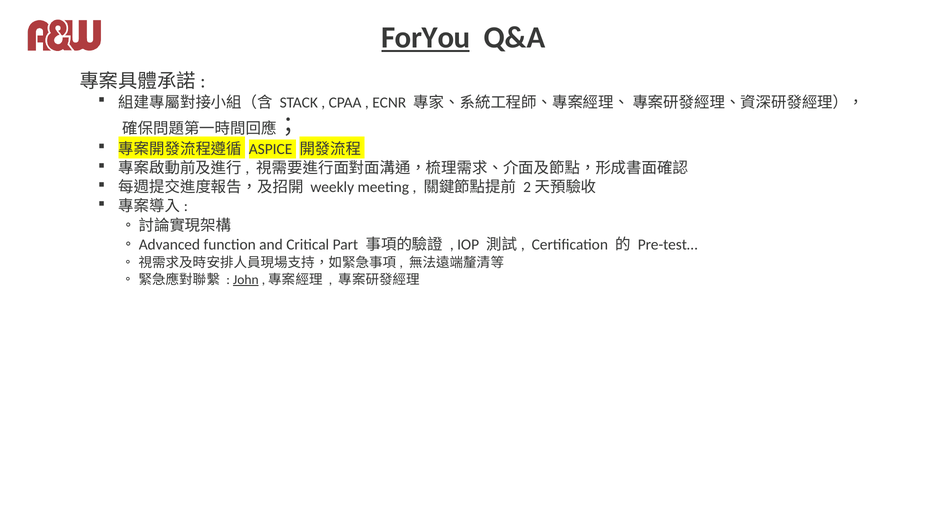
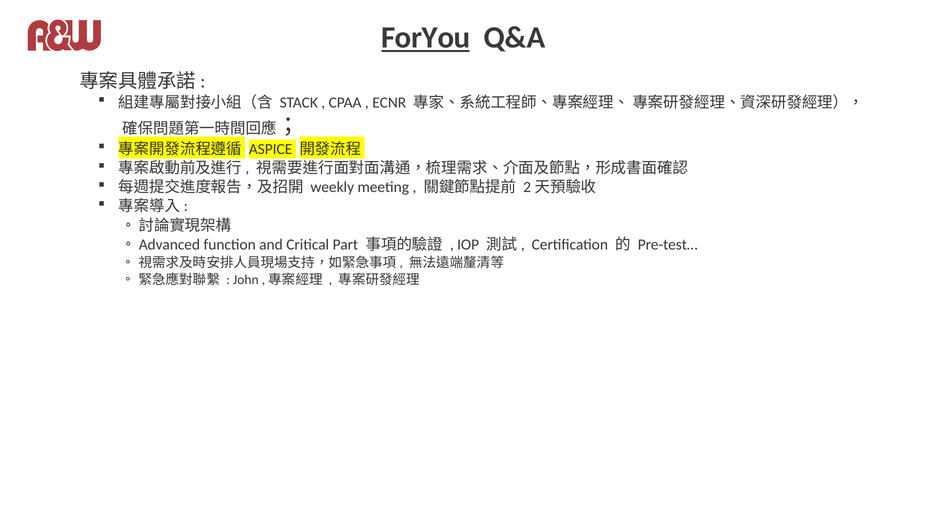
John underline: present -> none (246, 280)
